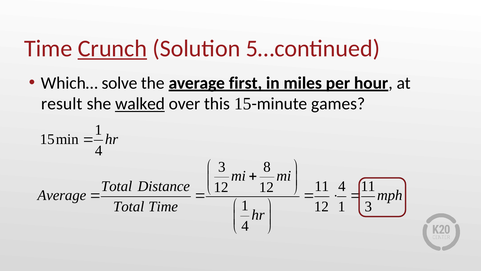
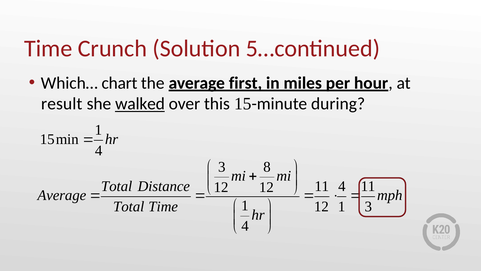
Crunch underline: present -> none (112, 48)
solve: solve -> chart (119, 83)
games: games -> during (338, 104)
